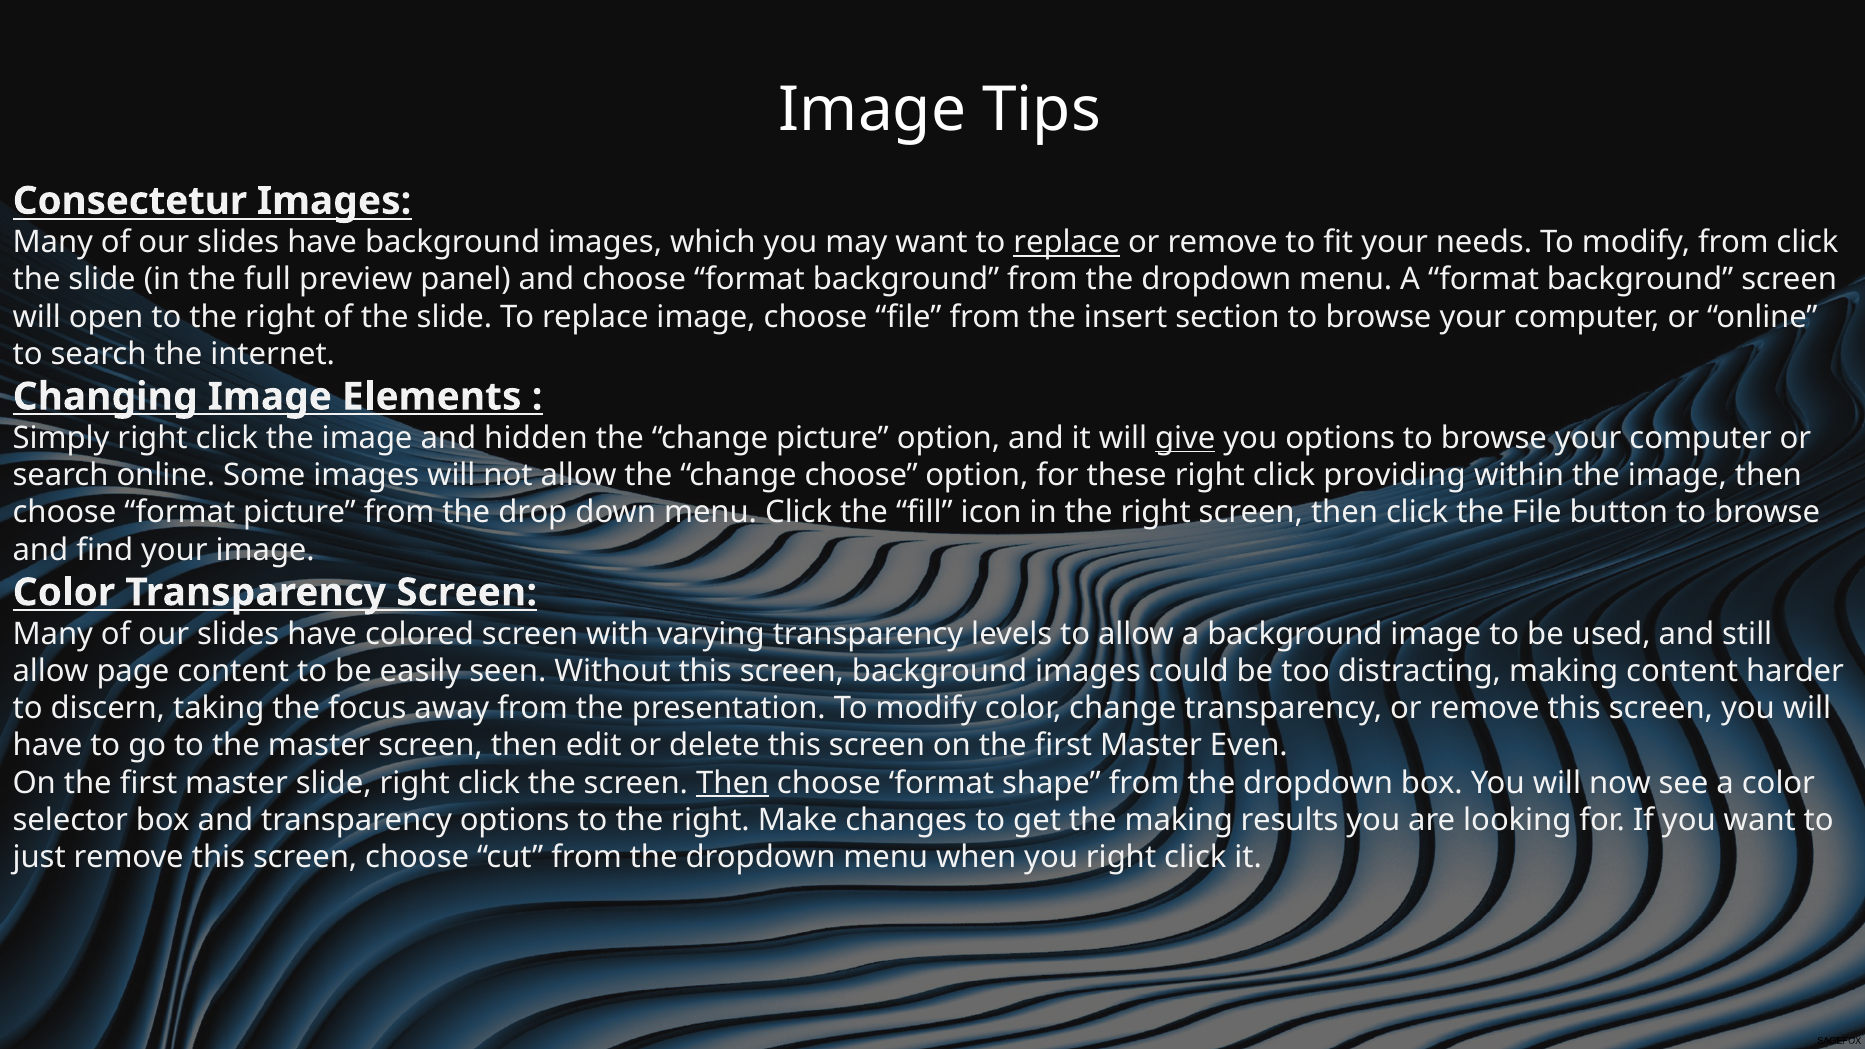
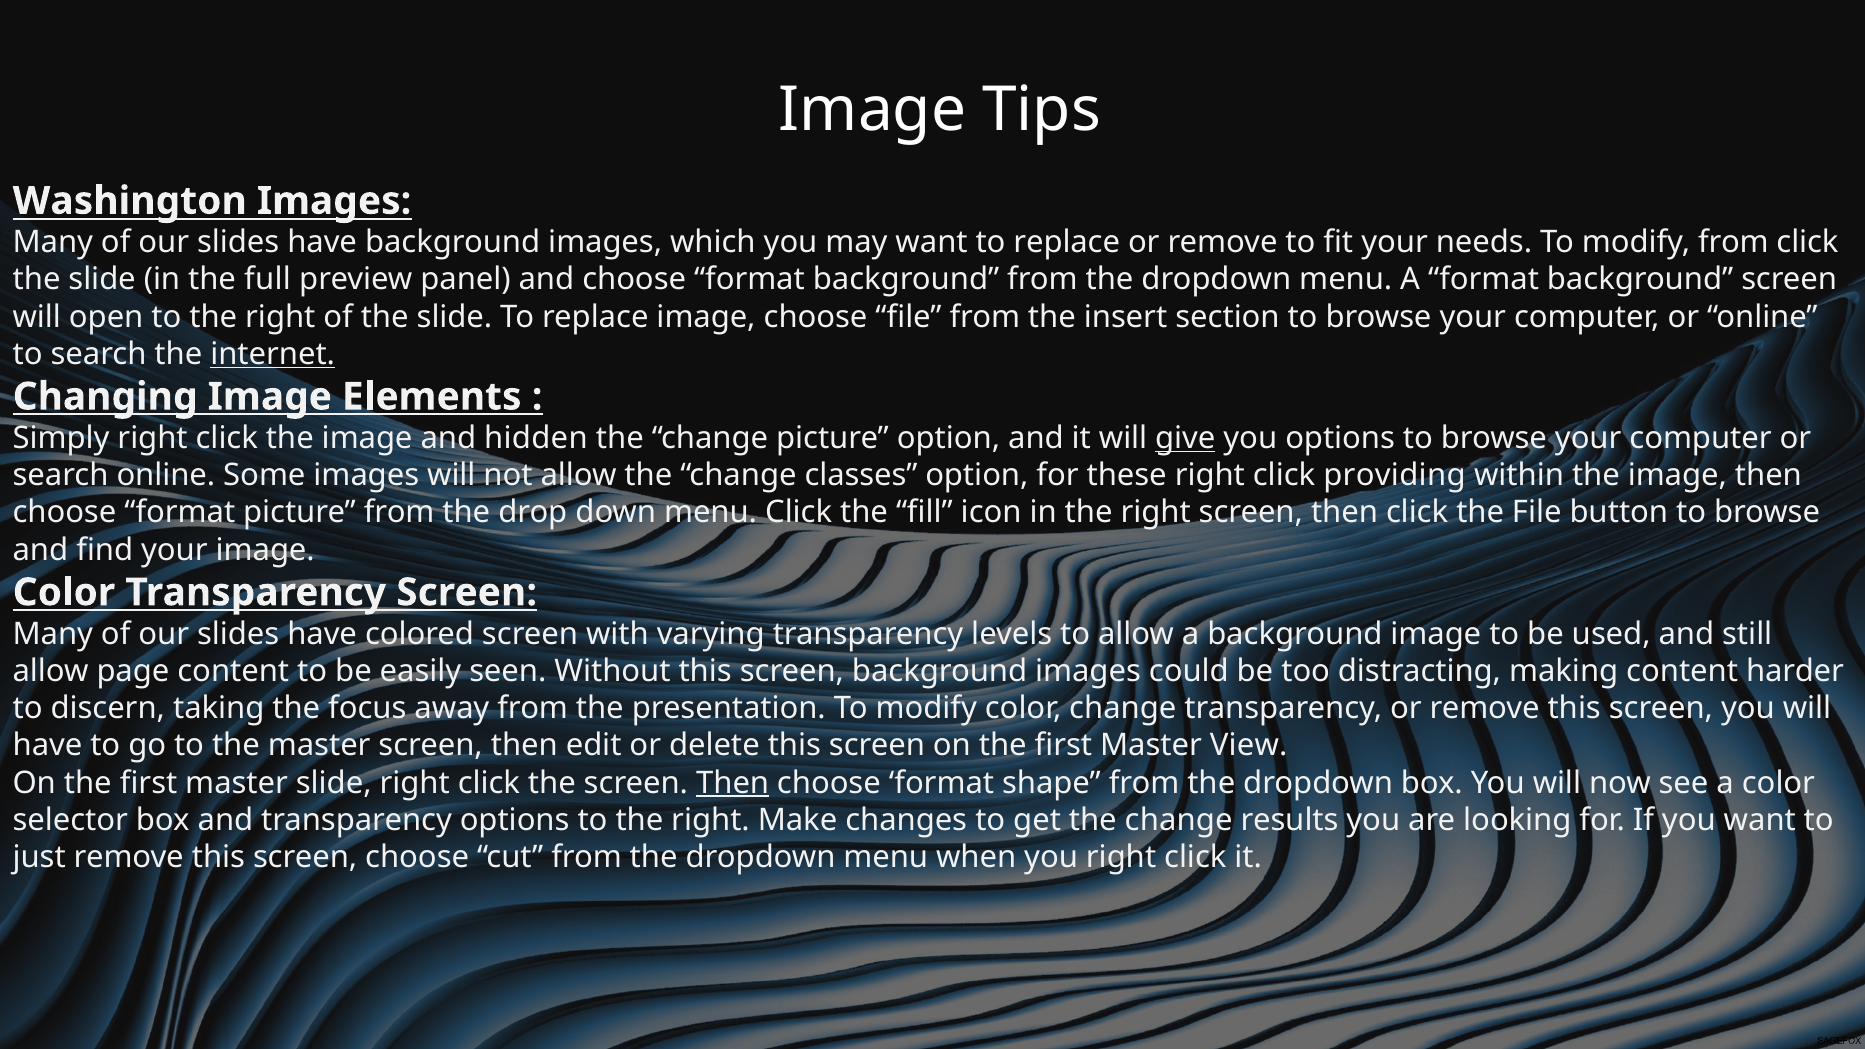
Consectetur: Consectetur -> Washington (130, 201)
replace underline: present -> none (1067, 242)
internet underline: none -> present (273, 354)
change choose: choose -> classes (861, 475)
Even: Even -> View (1249, 746)
get the making: making -> change (1179, 820)
